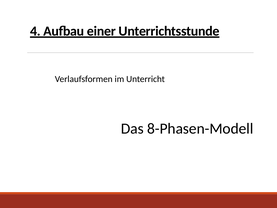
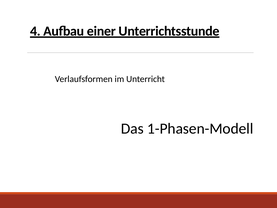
8-Phasen-Modell: 8-Phasen-Modell -> 1-Phasen-Modell (200, 129)
